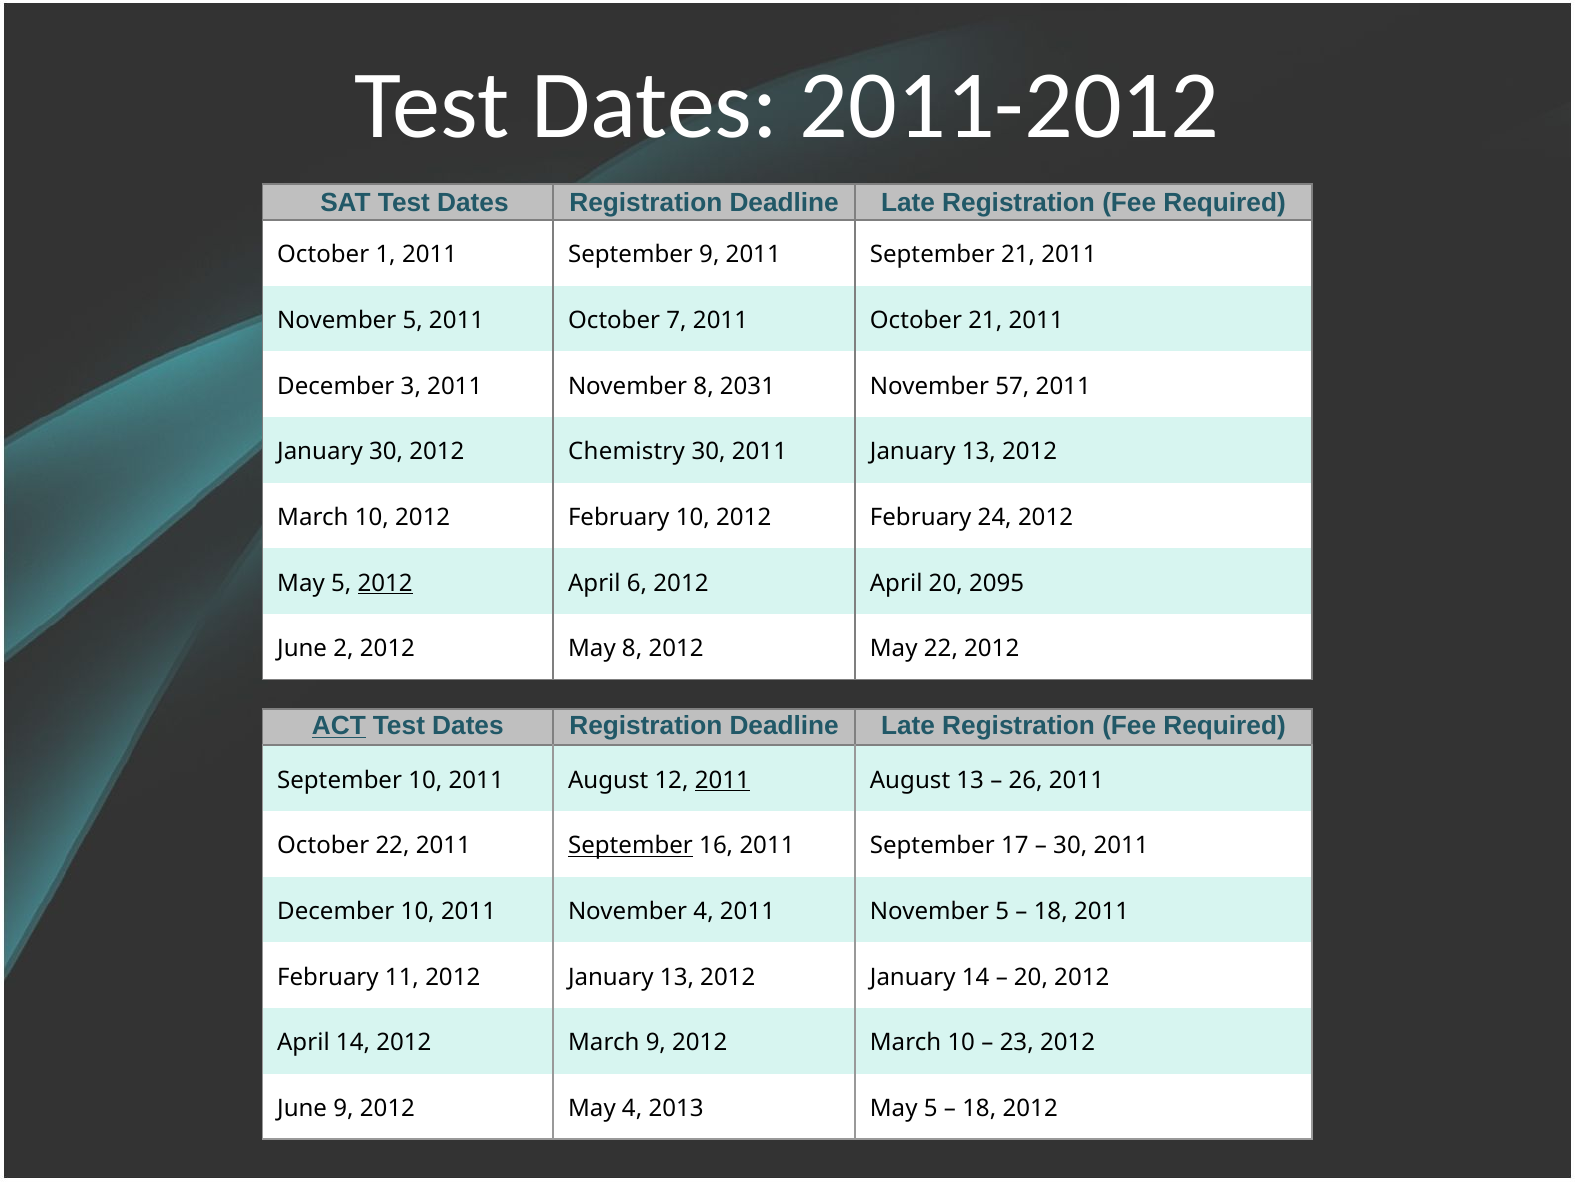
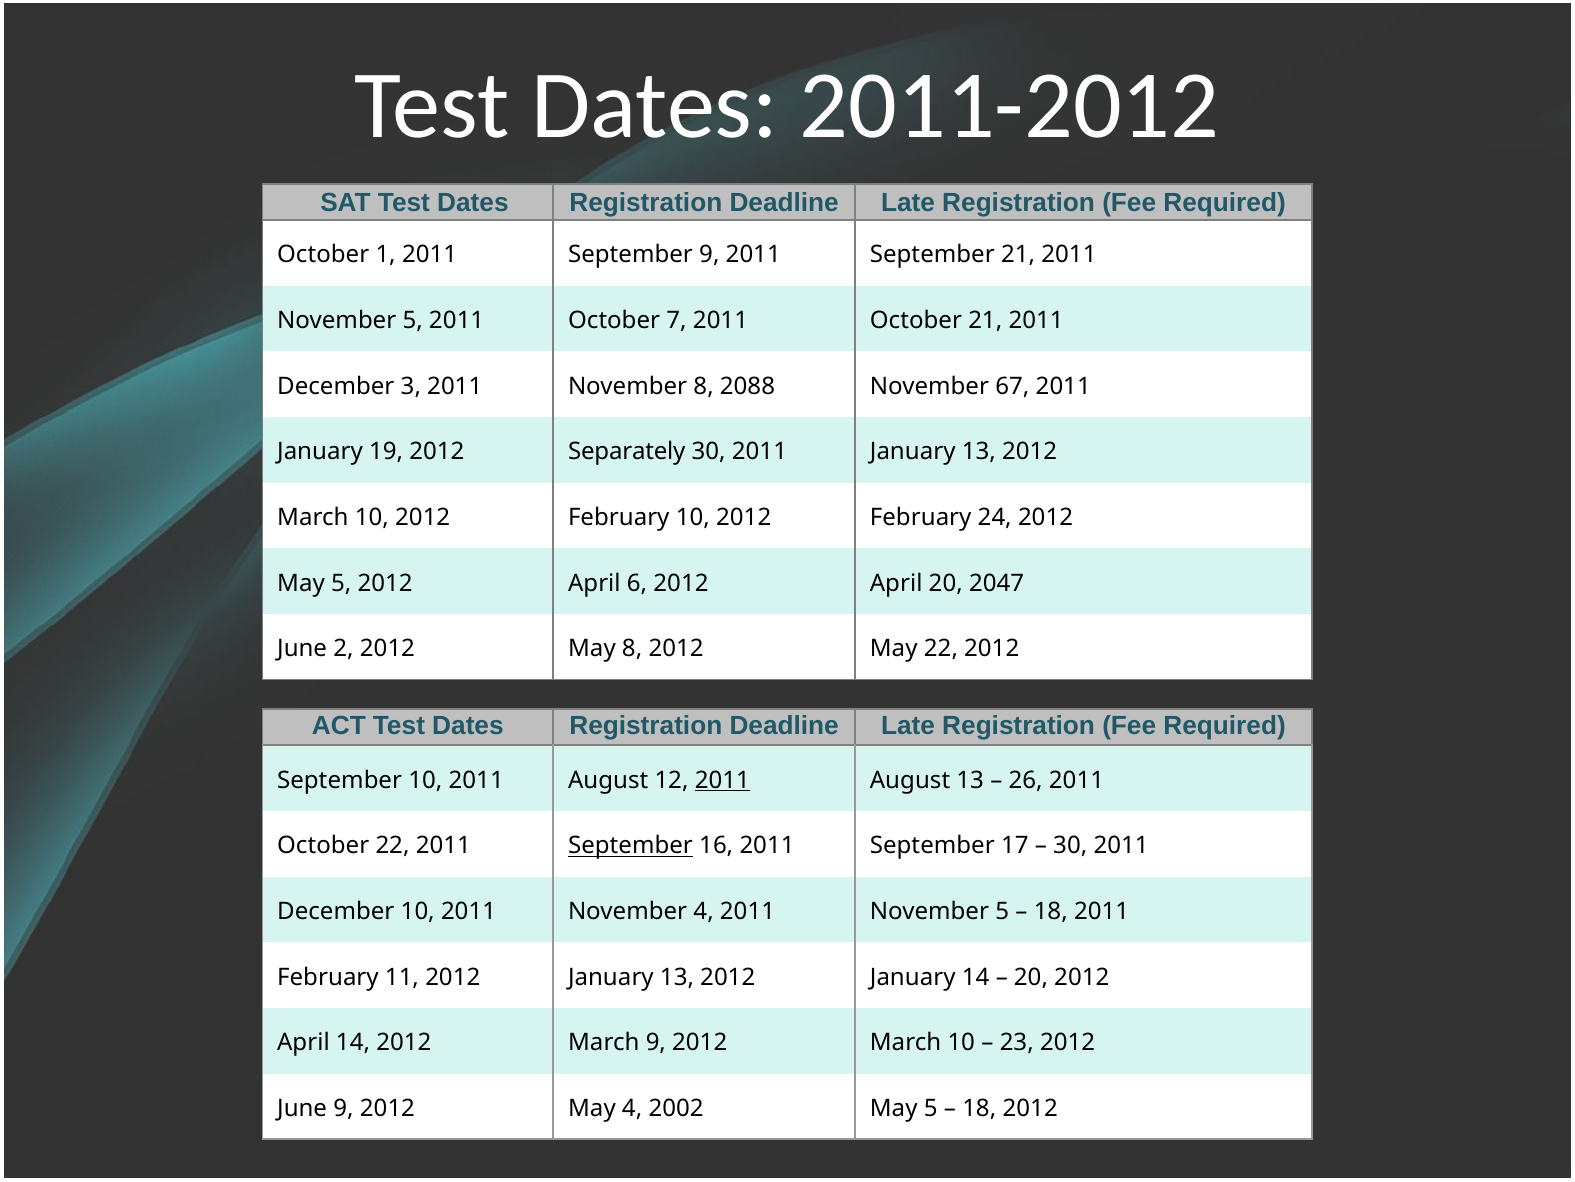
2031: 2031 -> 2088 (747, 386)
57: 57 -> 67 (1012, 386)
January 30: 30 -> 19 (386, 452)
Chemistry: Chemistry -> Separately (627, 452)
2012 underline: present -> none (385, 583)
2095: 2095 -> 2047 (997, 583)
ACT underline: present -> none (339, 726)
2013: 2013 -> 2002 (676, 1108)
